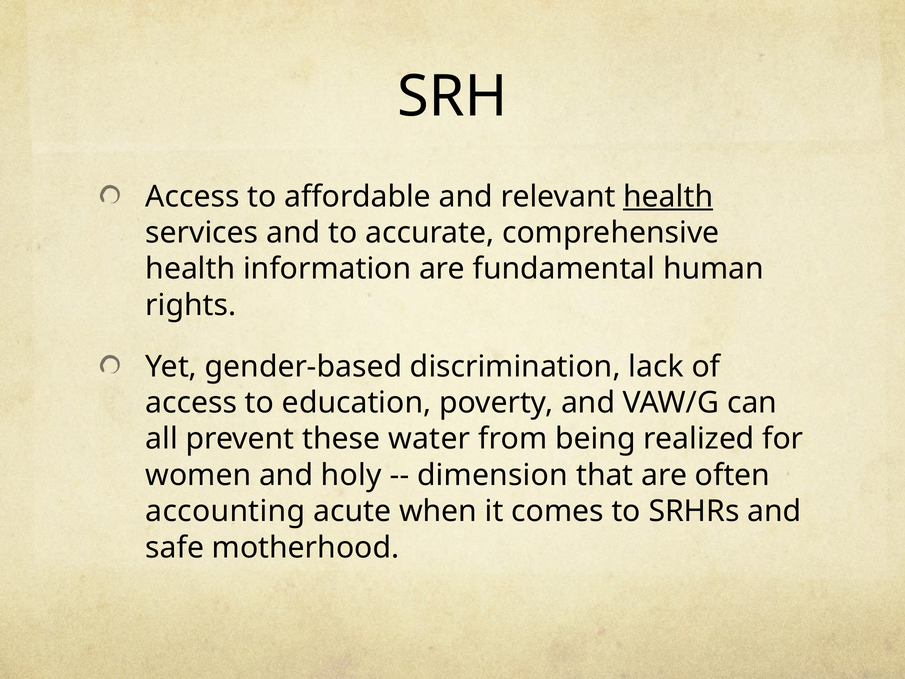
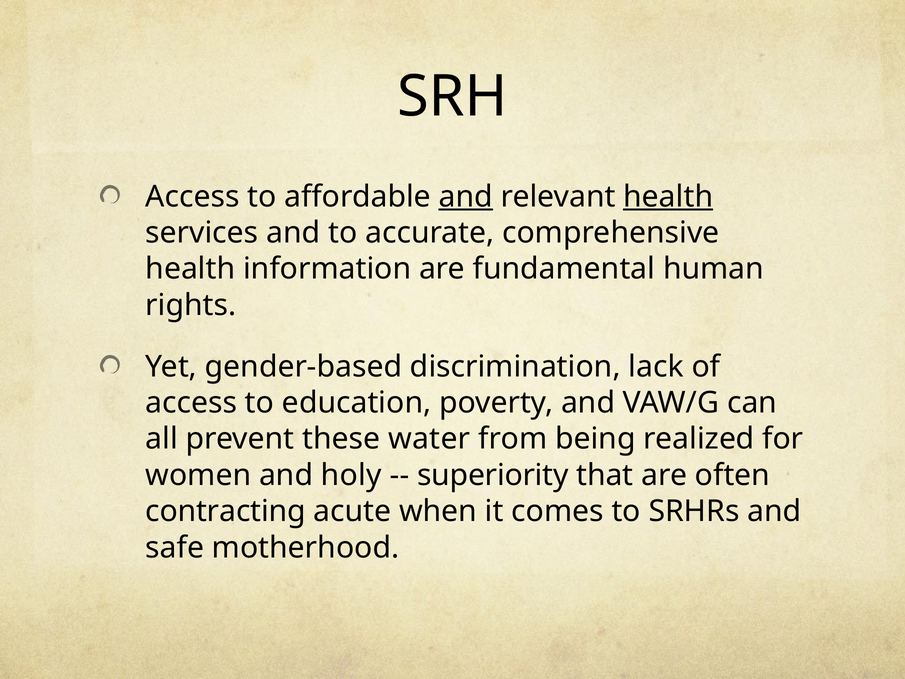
and underline: none -> present (466, 196)
dimension: dimension -> superiority (493, 475)
accounting: accounting -> contracting (226, 511)
